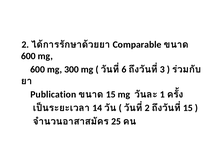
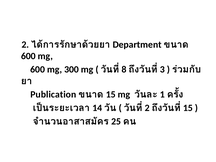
Comparable: Comparable -> Department (137, 45)
6: 6 -> 8 (124, 69)
